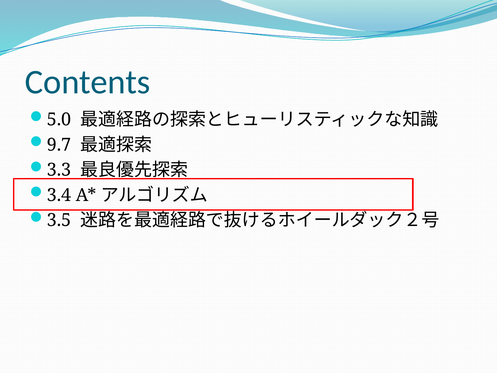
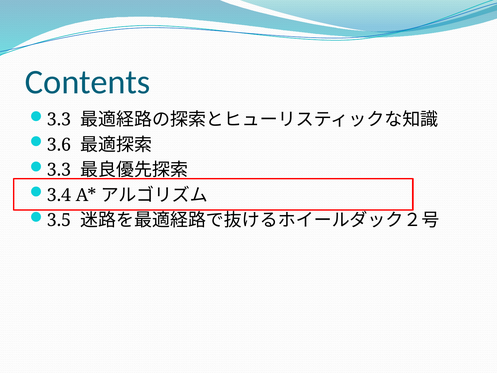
5.0: 5.0 -> 3.3 (59, 120)
9.7: 9.7 -> 3.6 (59, 145)
